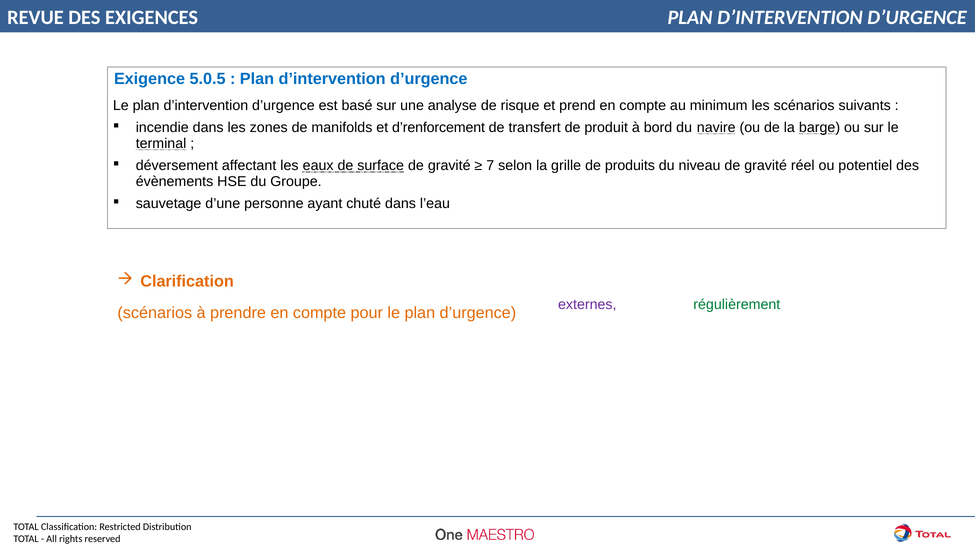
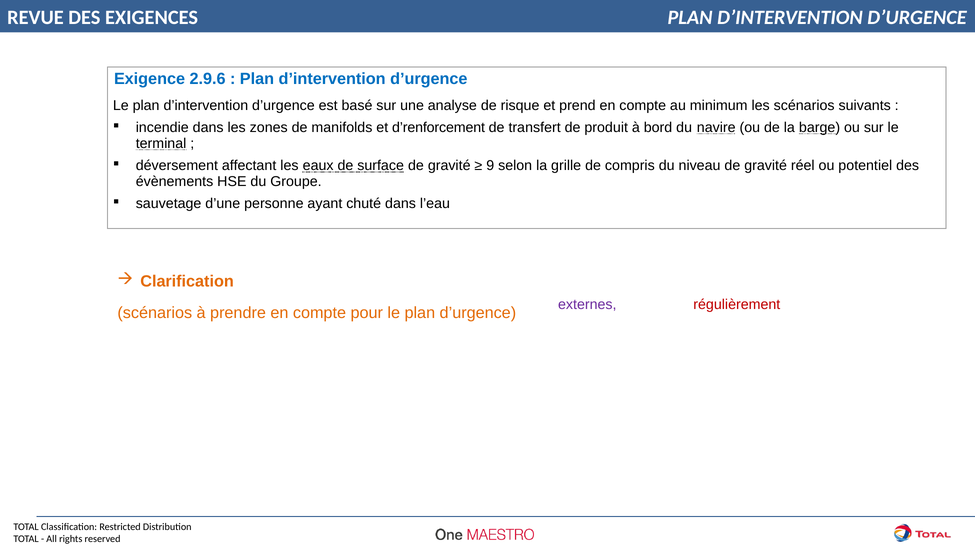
5.0.5: 5.0.5 -> 2.9.6 (208, 79)
7: 7 -> 9 (490, 165)
produits: produits -> compris (630, 165)
régulièrement colour: green -> red (737, 304)
